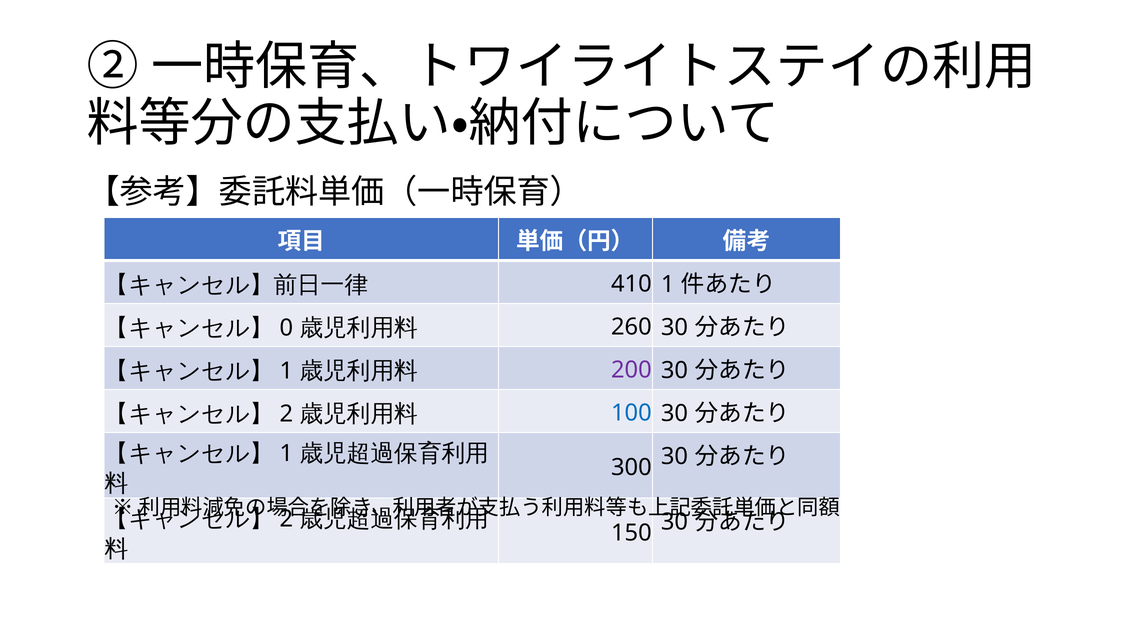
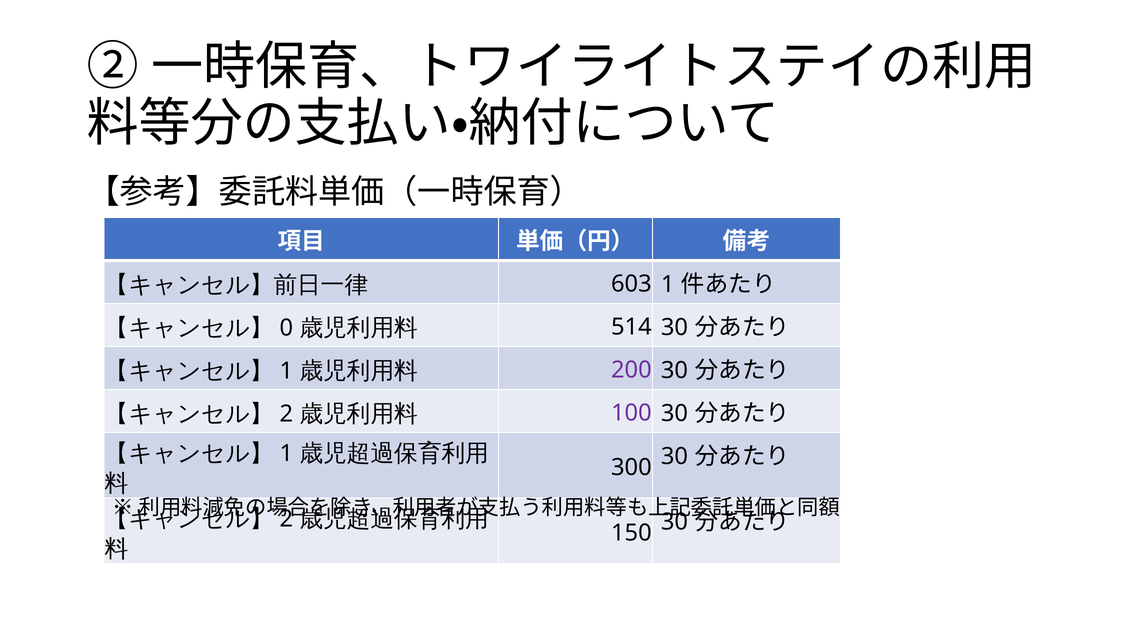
410: 410 -> 603 (631, 284)
260: 260 -> 514 (631, 327)
100 colour: blue -> purple (631, 413)
